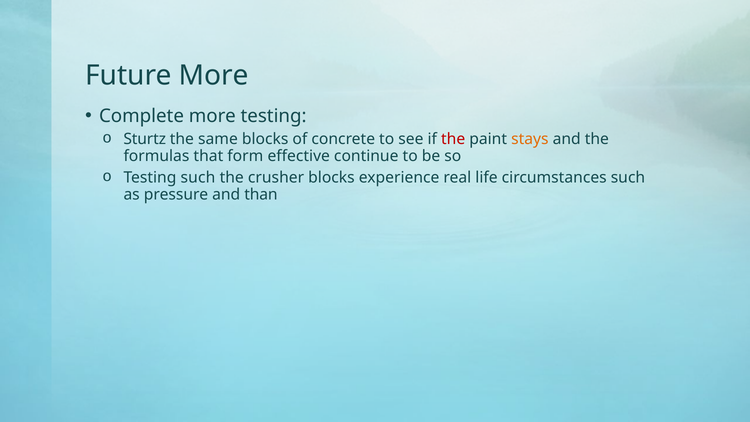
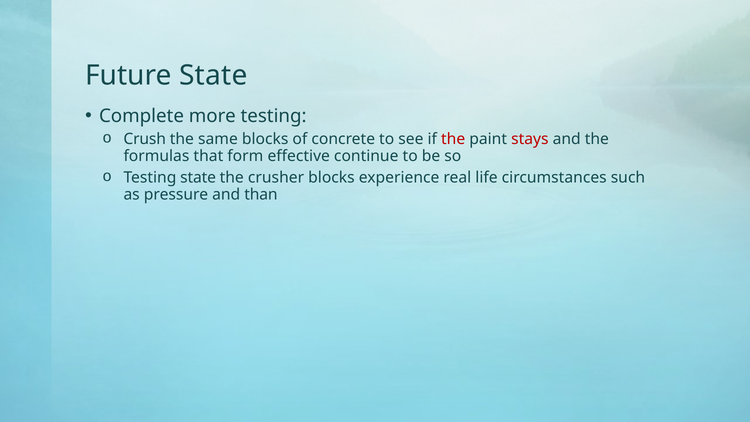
Future More: More -> State (213, 76)
Sturtz: Sturtz -> Crush (145, 139)
stays colour: orange -> red (530, 139)
Testing such: such -> state (198, 178)
